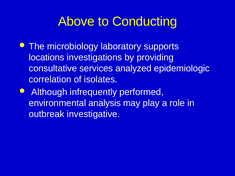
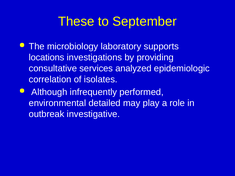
Above: Above -> These (76, 21)
Conducting: Conducting -> September (145, 21)
analysis: analysis -> detailed (105, 103)
